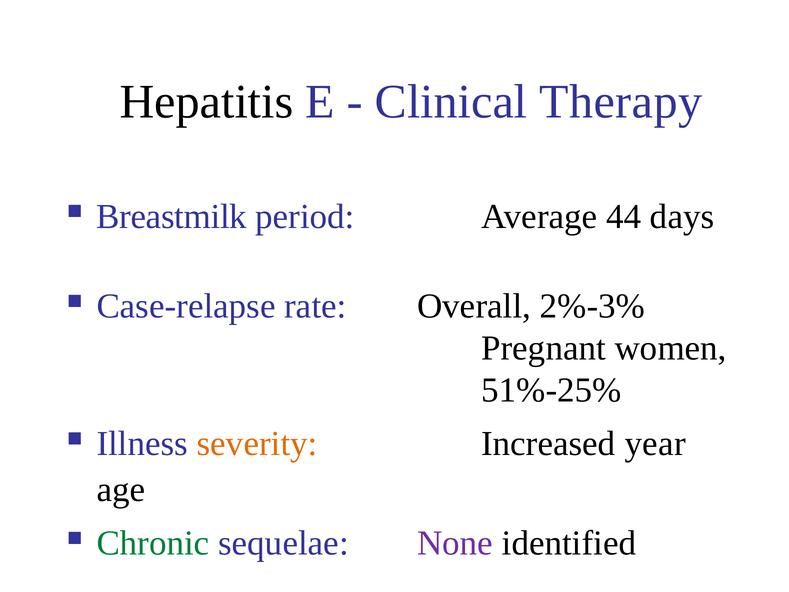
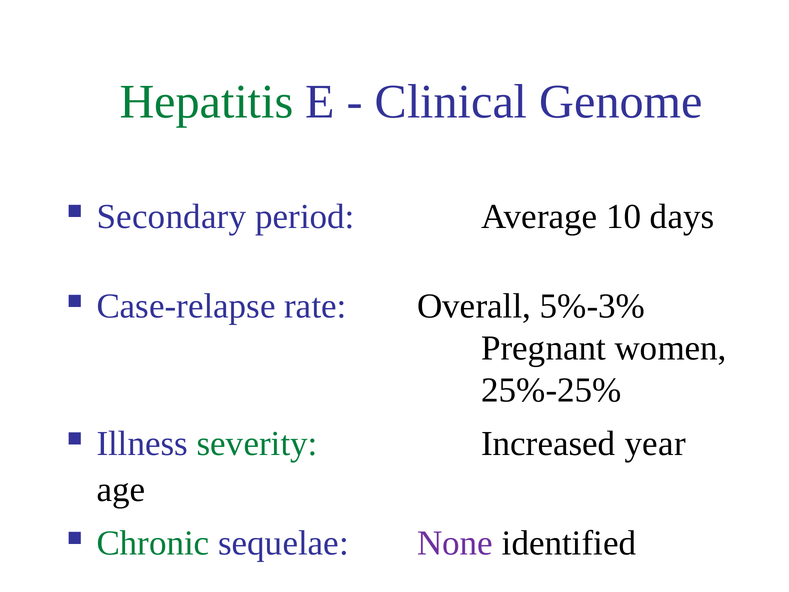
Hepatitis colour: black -> green (206, 102)
Therapy: Therapy -> Genome (621, 102)
Breastmilk: Breastmilk -> Secondary (171, 216)
44: 44 -> 10 (624, 216)
2%-3%: 2%-3% -> 5%-3% (592, 306)
51%-25%: 51%-25% -> 25%-25% (551, 390)
severity colour: orange -> green (257, 443)
